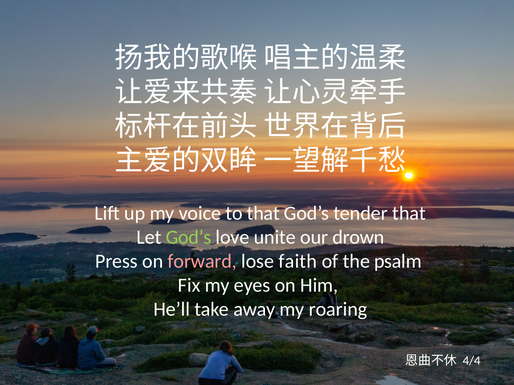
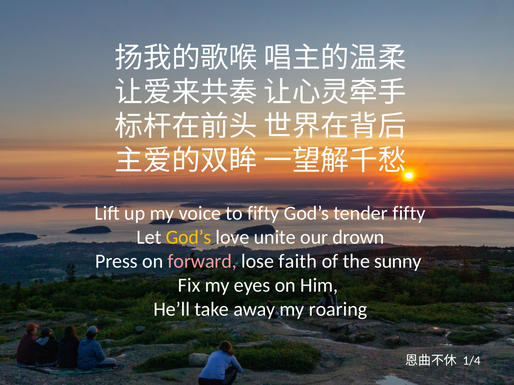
to that: that -> fifty (263, 213)
tender that: that -> fifty (409, 213)
God’s colour: light green -> yellow (189, 237)
psalm: psalm -> sunny (398, 261)
4/4: 4/4 -> 1/4 (472, 361)
